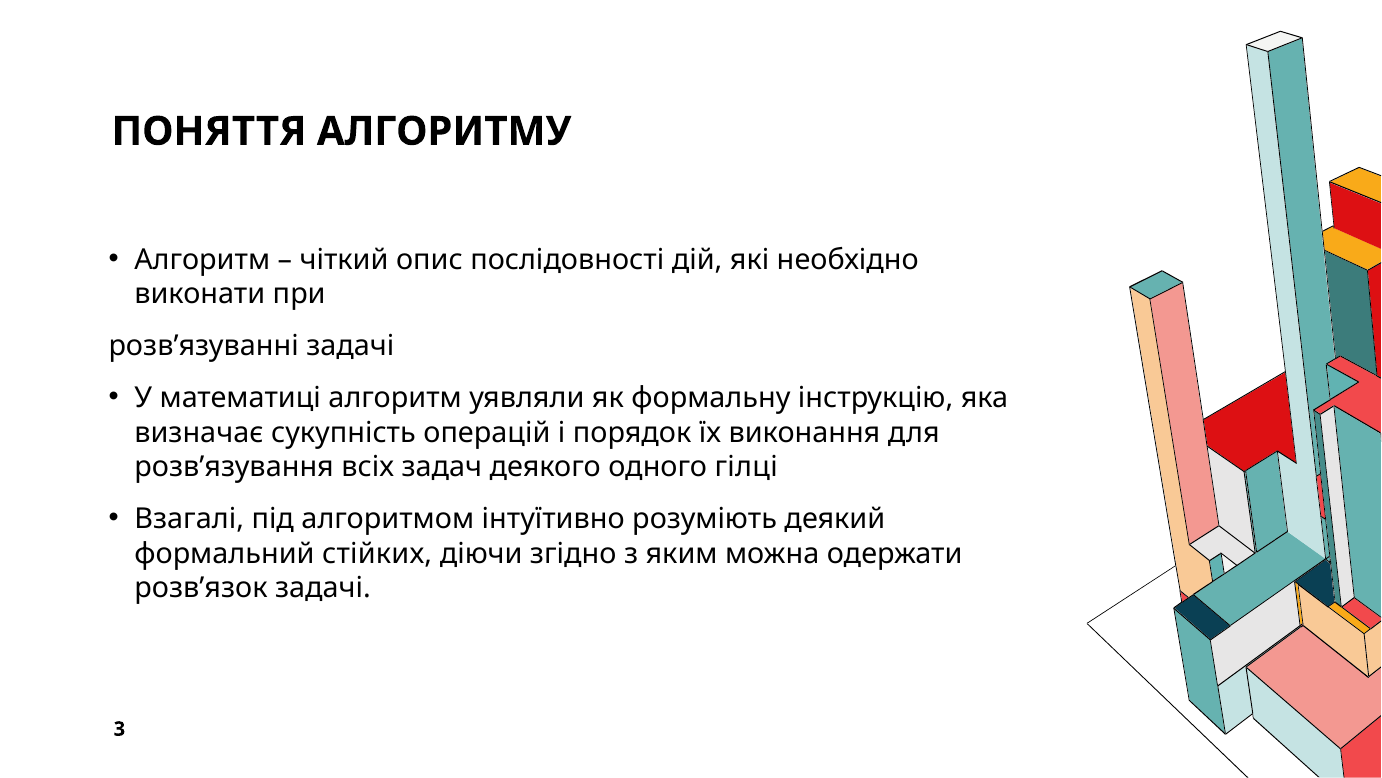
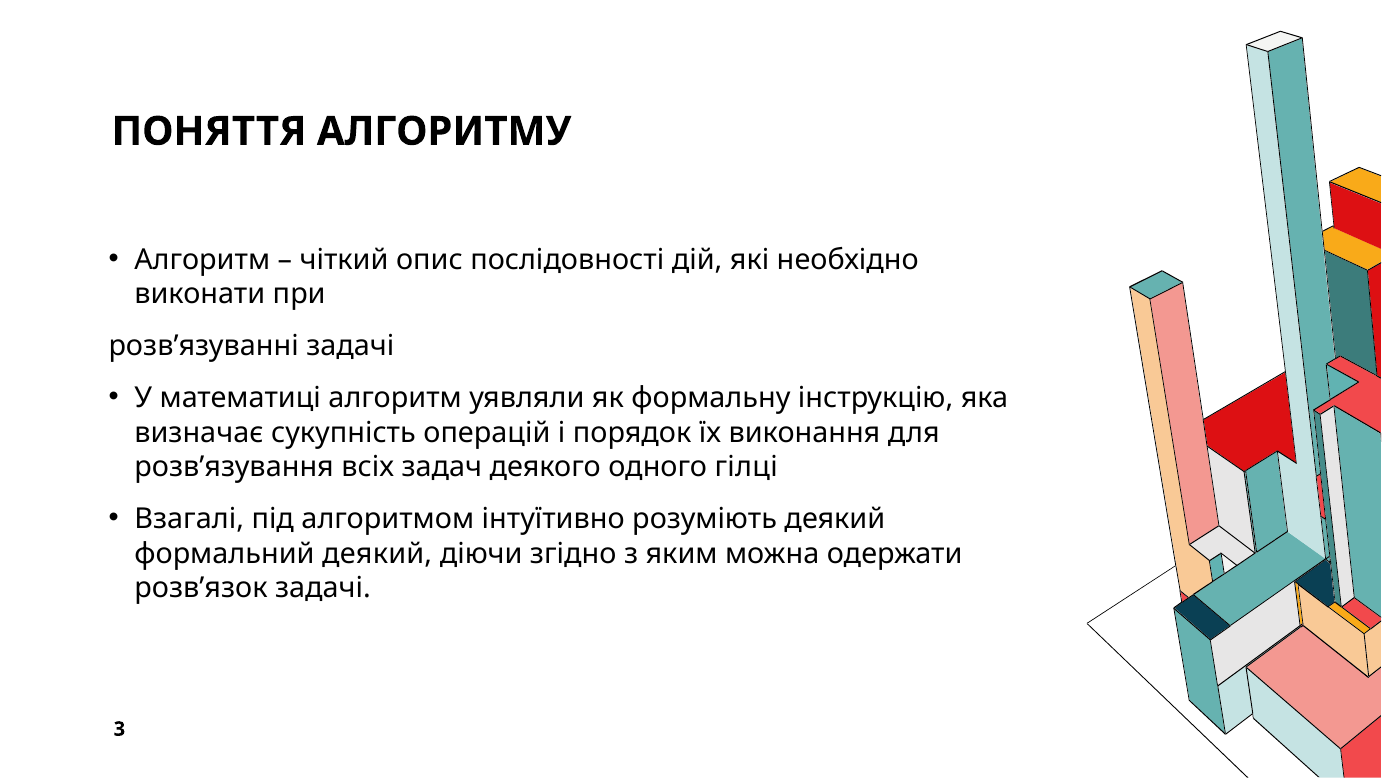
формальний стійких: стійких -> деякий (377, 553)
